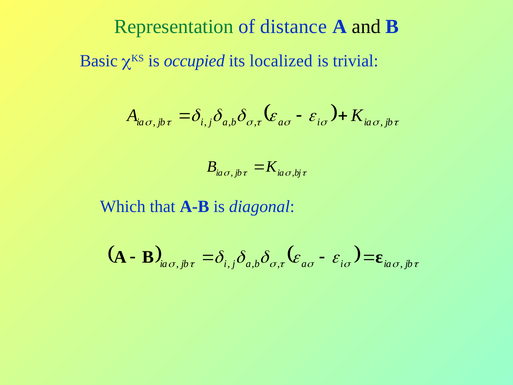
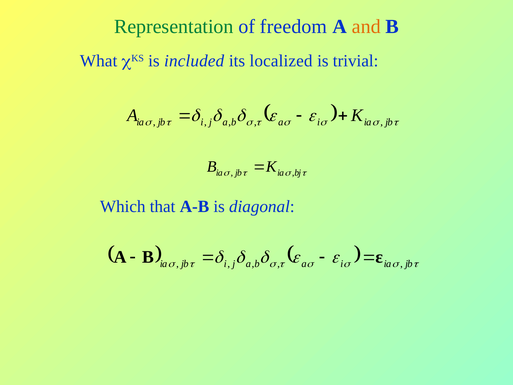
distance: distance -> freedom (294, 26)
and colour: black -> orange (366, 26)
Basic: Basic -> What (99, 61)
occupied: occupied -> included (194, 61)
